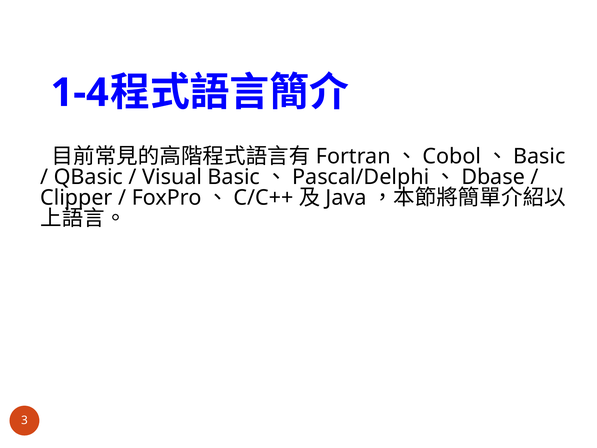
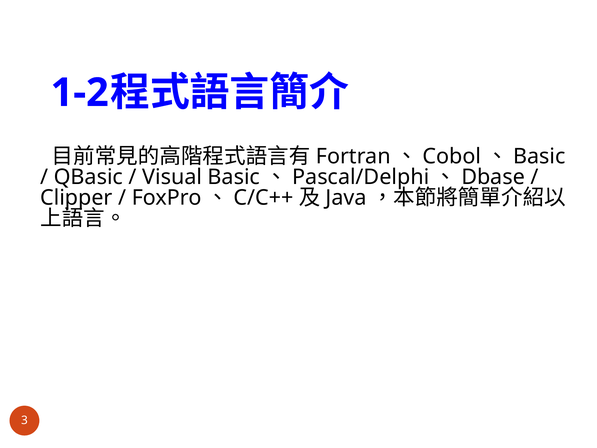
1-4: 1-4 -> 1-2 (80, 93)
